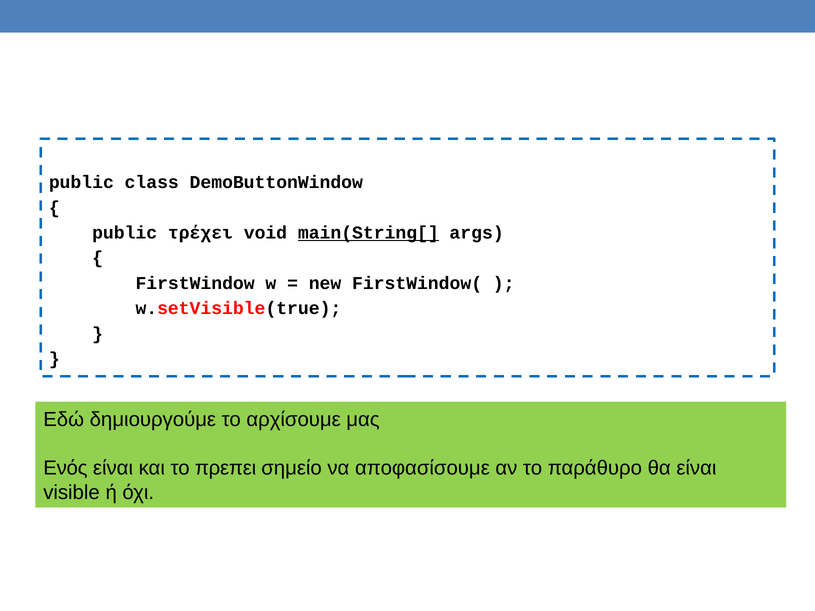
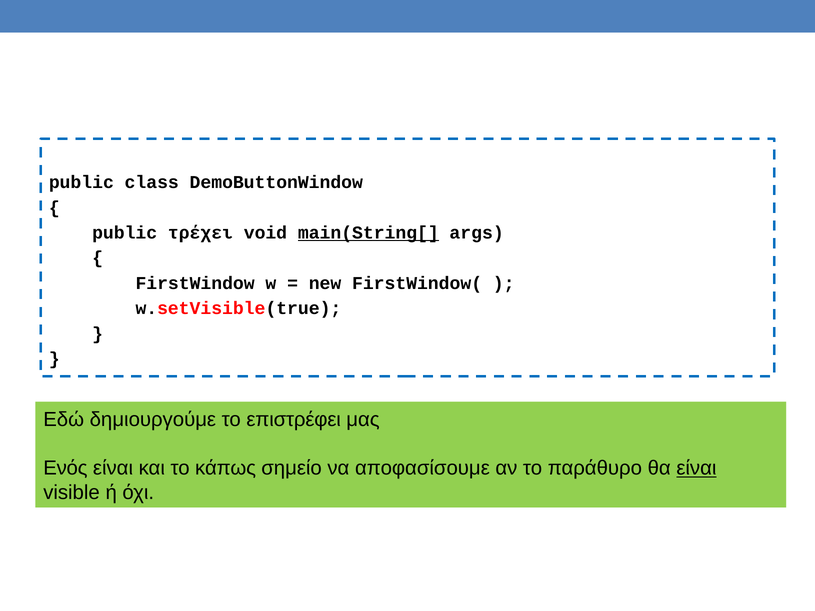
αρχίσουμε: αρχίσουμε -> επιστρέφει (294, 420)
πρεπει: πρεπει -> κάπως (226, 468)
είναι underline: none -> present (696, 468)
